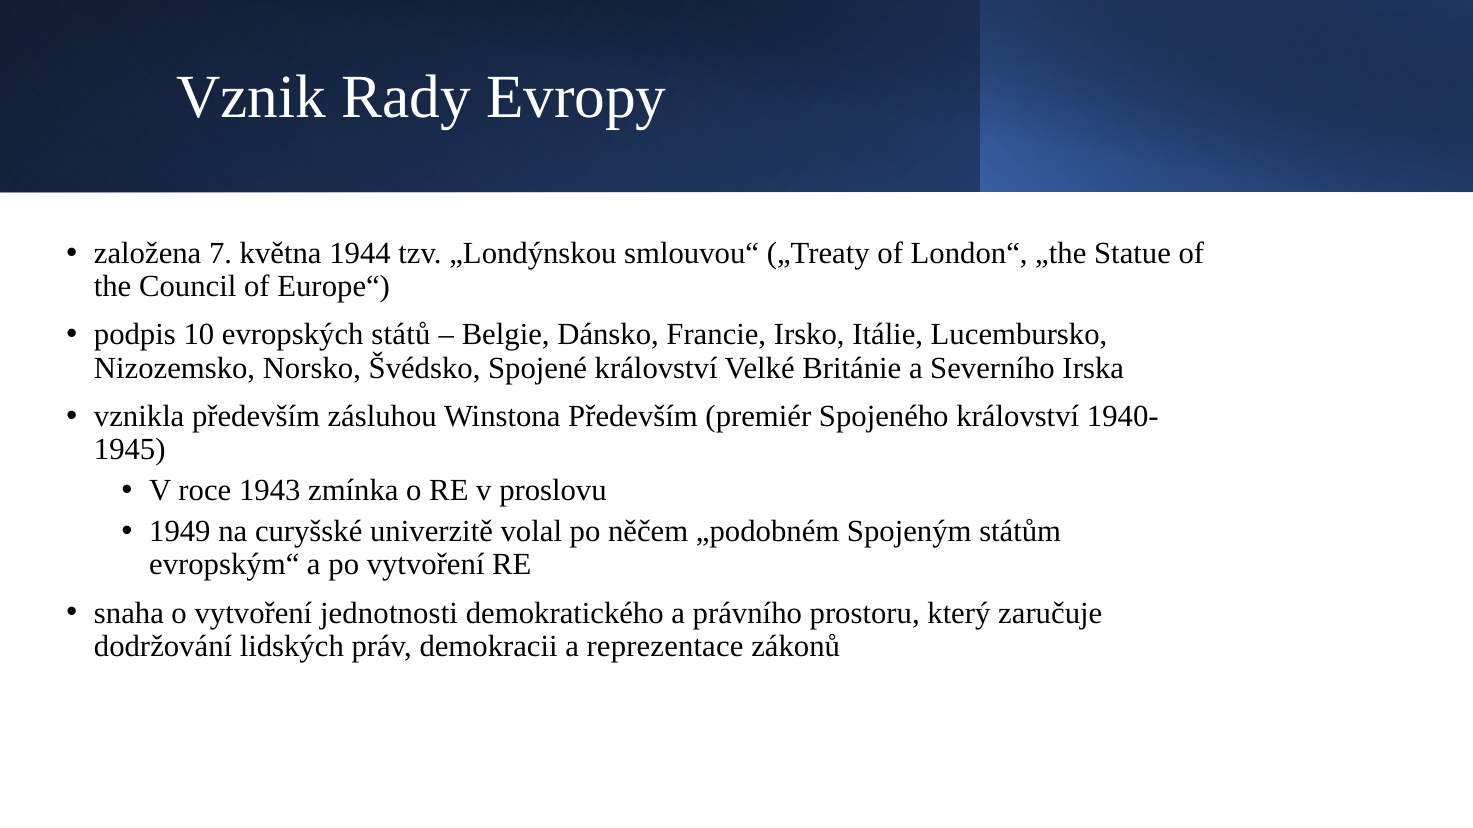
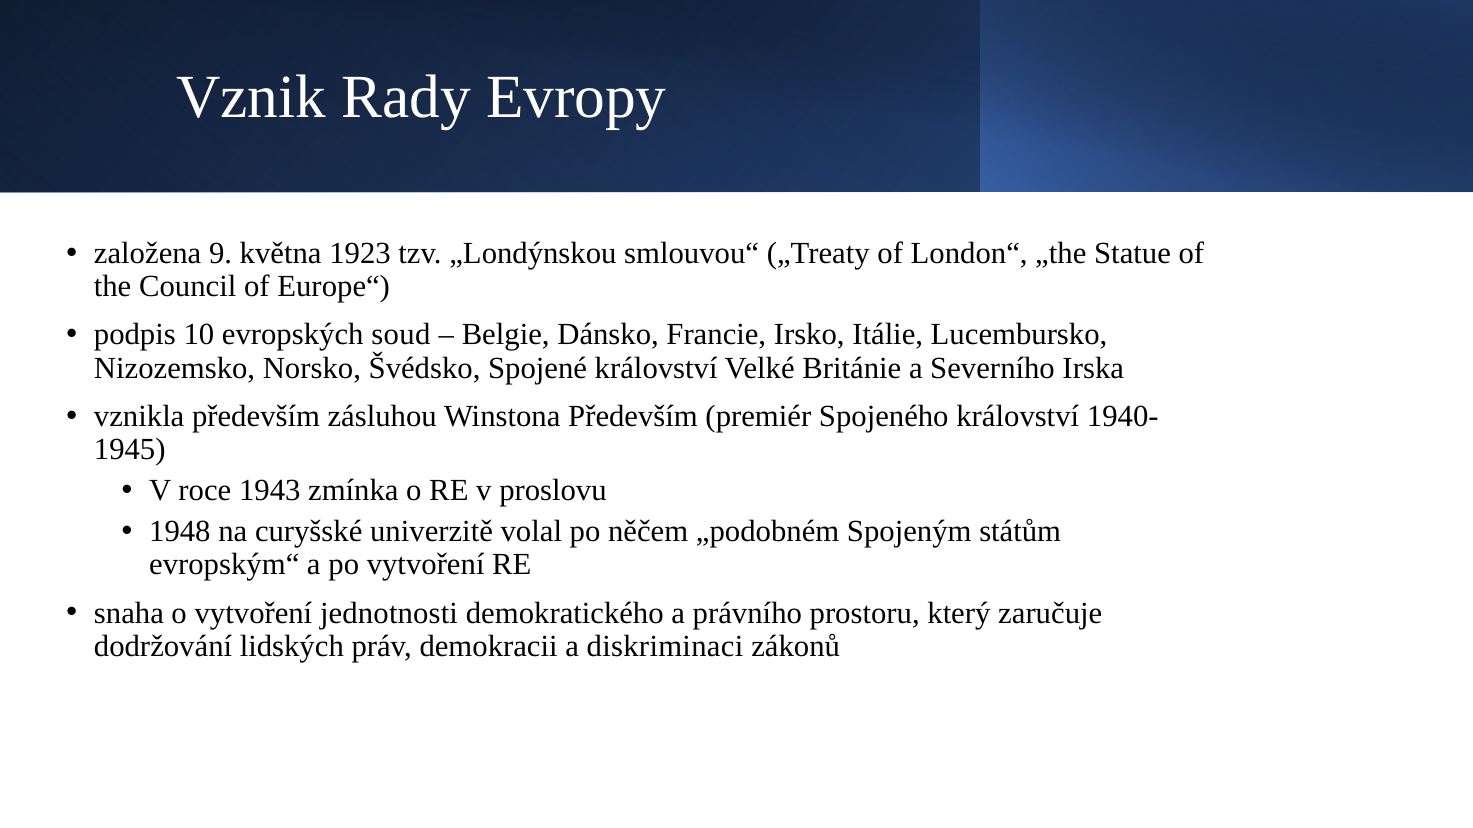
7: 7 -> 9 (221, 253)
1944: 1944 -> 1923 (360, 253)
států: států -> soud (401, 335)
1949: 1949 -> 1948 (180, 532)
reprezentace: reprezentace -> diskriminaci (665, 647)
